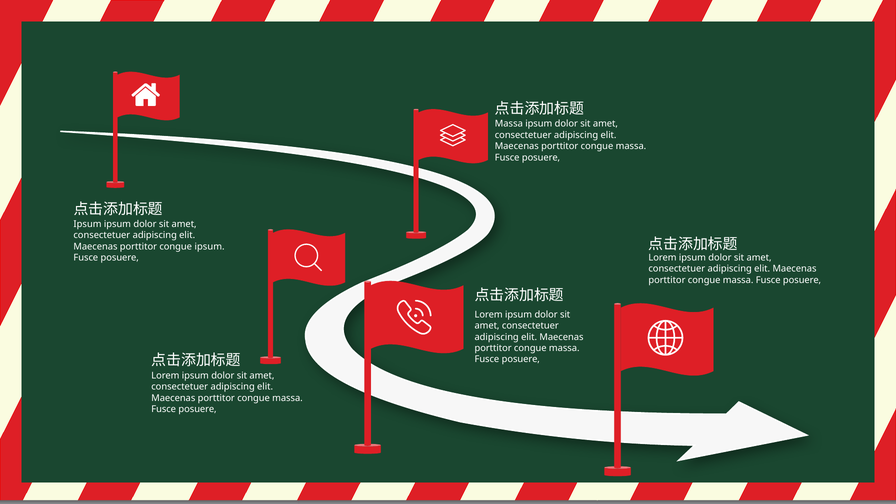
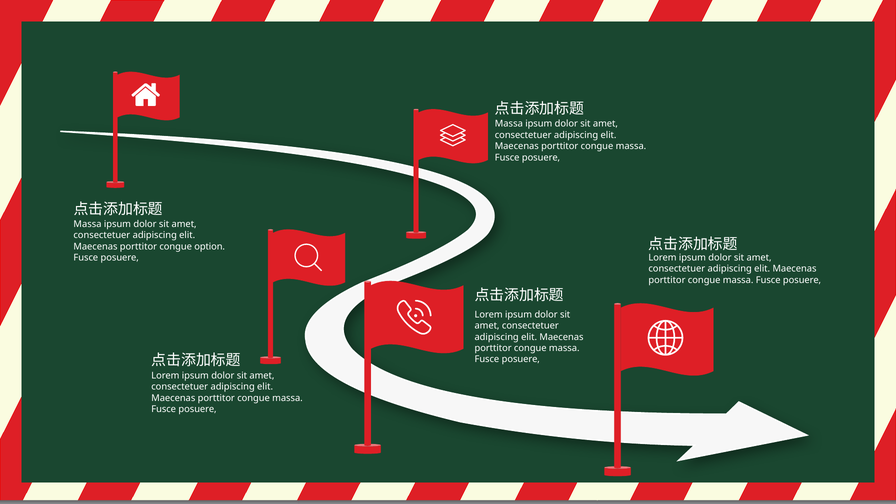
Ipsum: Ipsum -> Massa (88, 224)
congue ipsum: ipsum -> option (210, 247)
